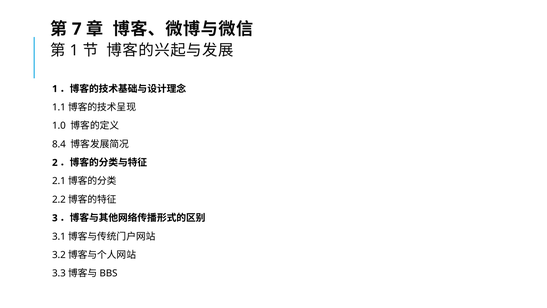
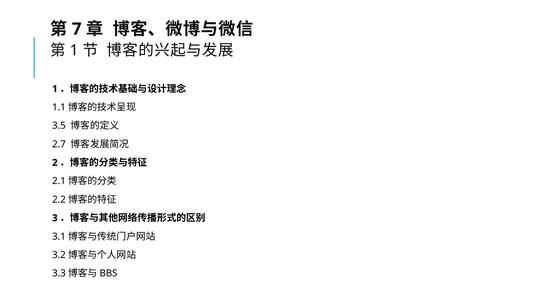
1.0: 1.0 -> 3.5 (59, 126)
8.4: 8.4 -> 2.7 (59, 144)
